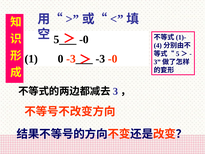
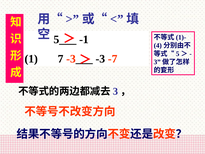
-0: -0 -> -1 (84, 39)
0: 0 -> 7 (61, 59)
-3 -0: -0 -> -7 (113, 59)
